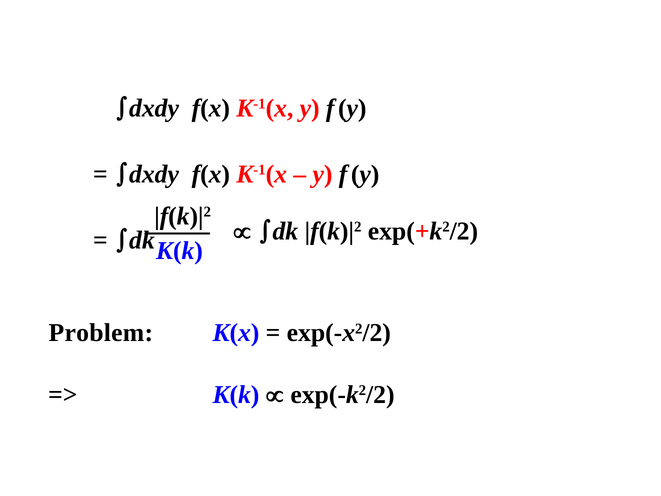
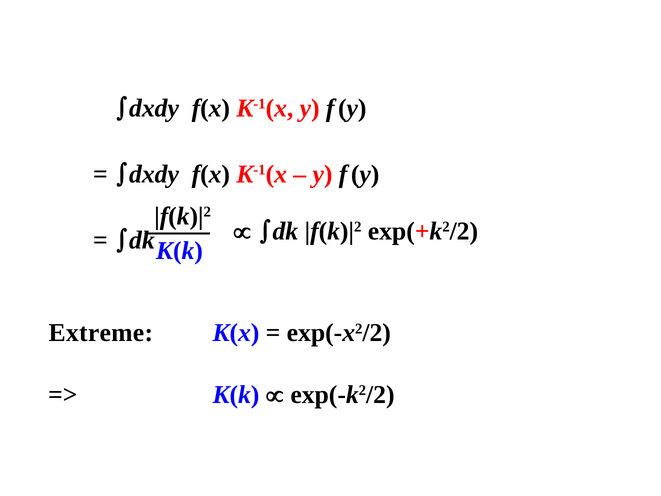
Problem: Problem -> Extreme (101, 333)
